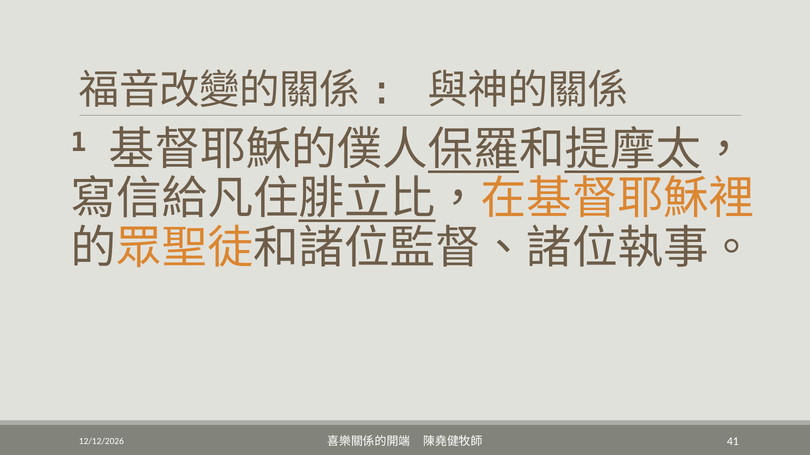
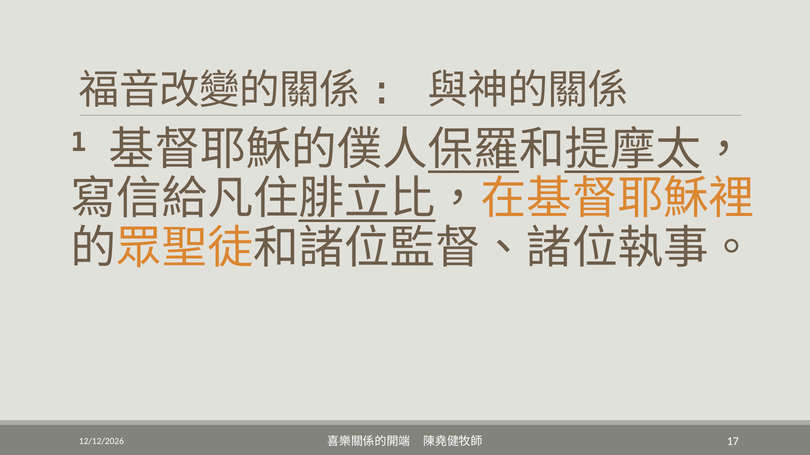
41: 41 -> 17 (733, 442)
